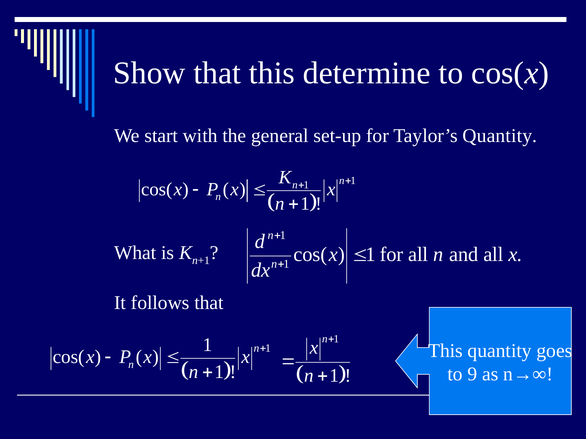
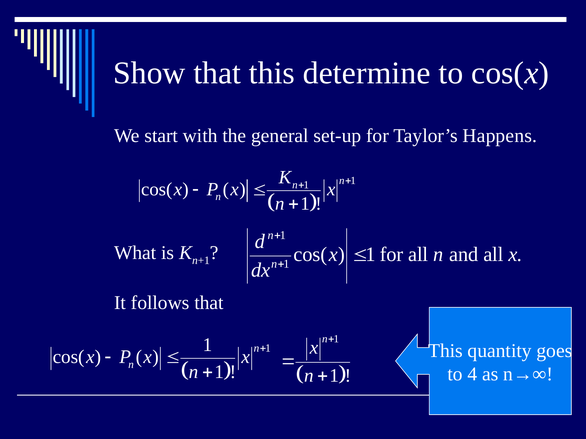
Taylor’s Quantity: Quantity -> Happens (500, 136)
9: 9 -> 4 (472, 374)
